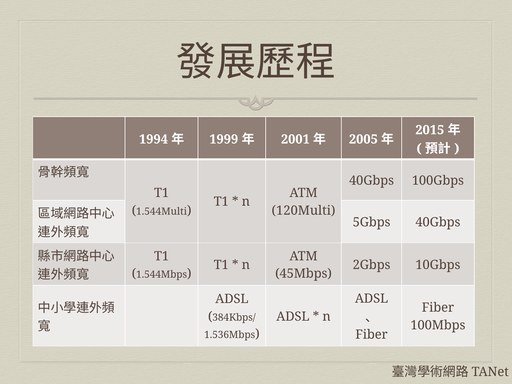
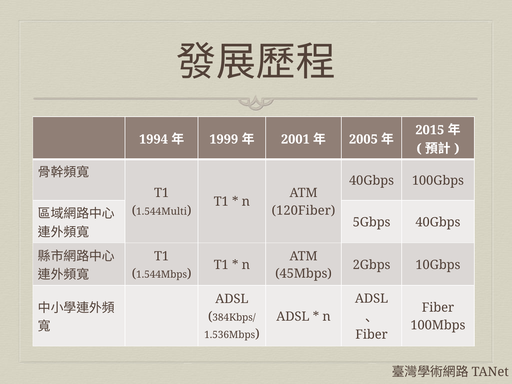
120Multi: 120Multi -> 120Fiber (303, 210)
